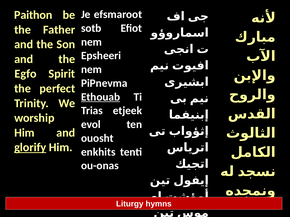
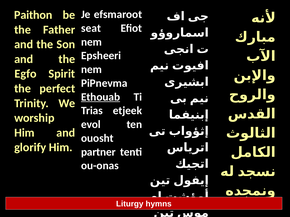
sotb: sotb -> seat (91, 28)
glorify underline: present -> none (30, 148)
enkhits: enkhits -> partner (98, 152)
